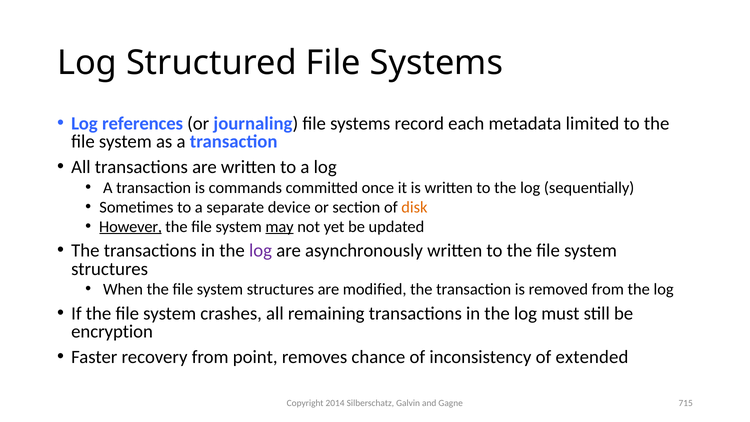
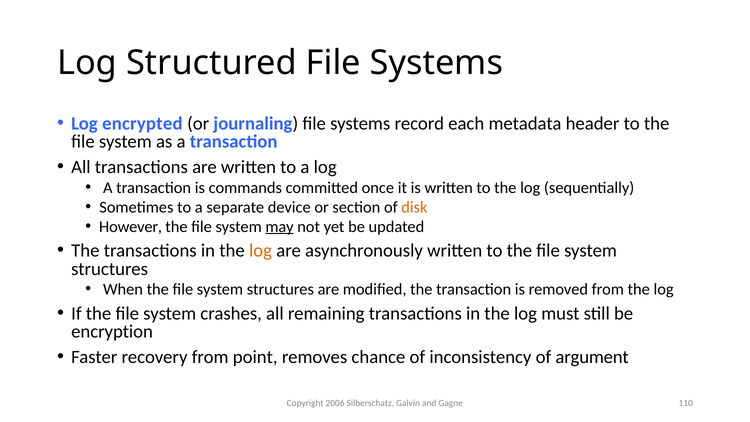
references: references -> encrypted (142, 123)
limited: limited -> header (593, 123)
However underline: present -> none (131, 227)
log colour: purple -> orange (261, 251)
extended: extended -> argument (592, 357)
2014: 2014 -> 2006 (335, 403)
715: 715 -> 110 (686, 403)
